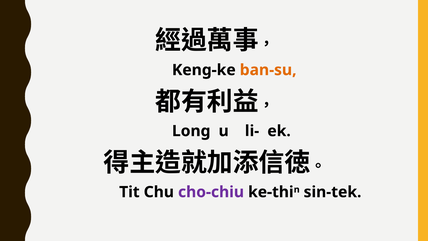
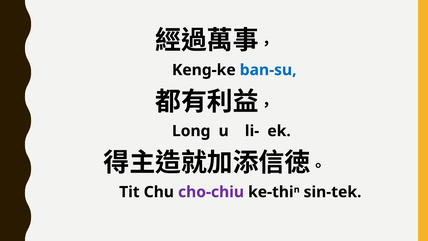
ban-su colour: orange -> blue (268, 70)
